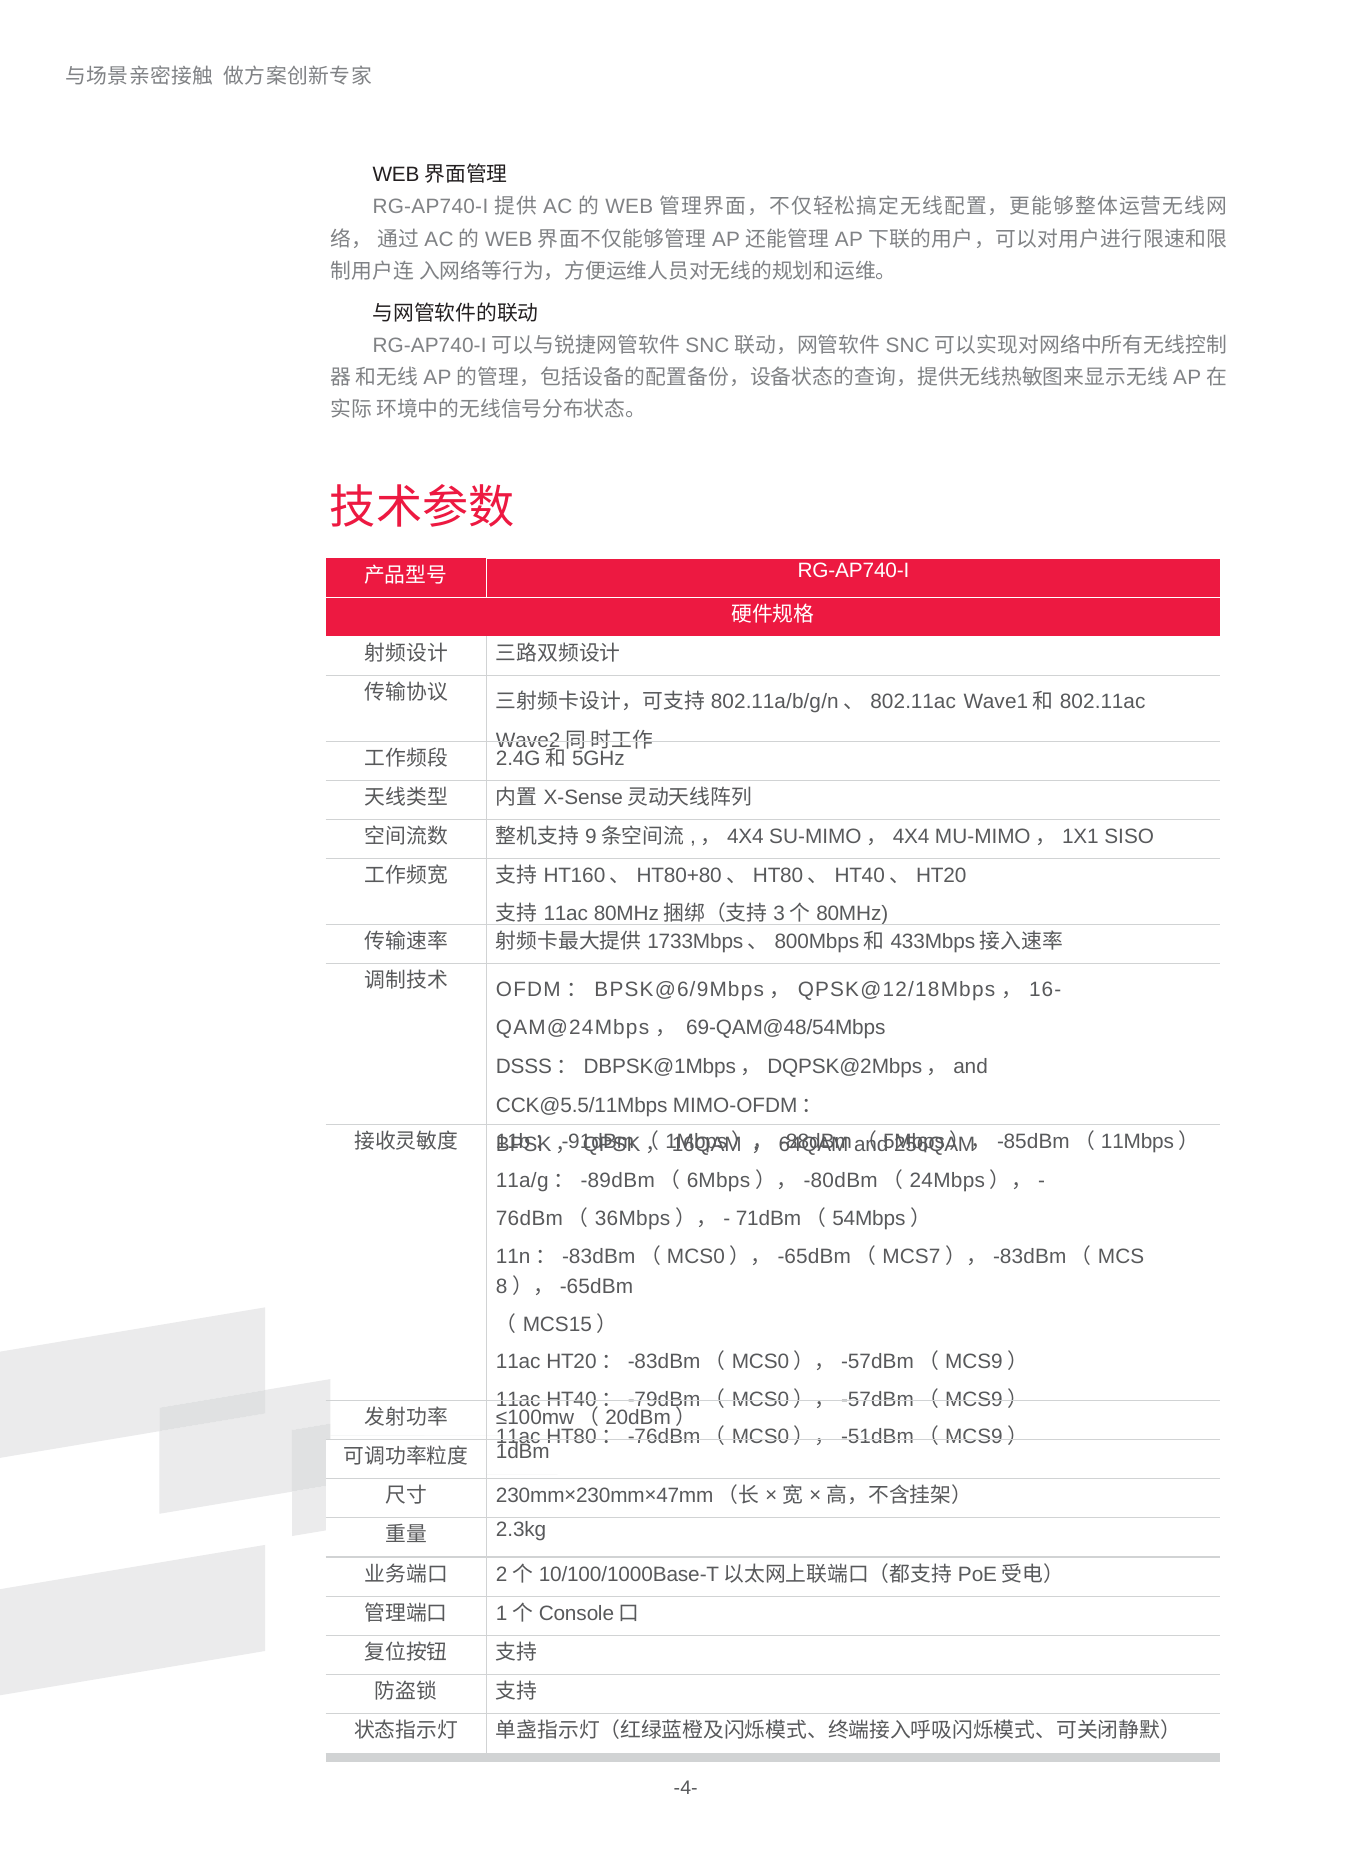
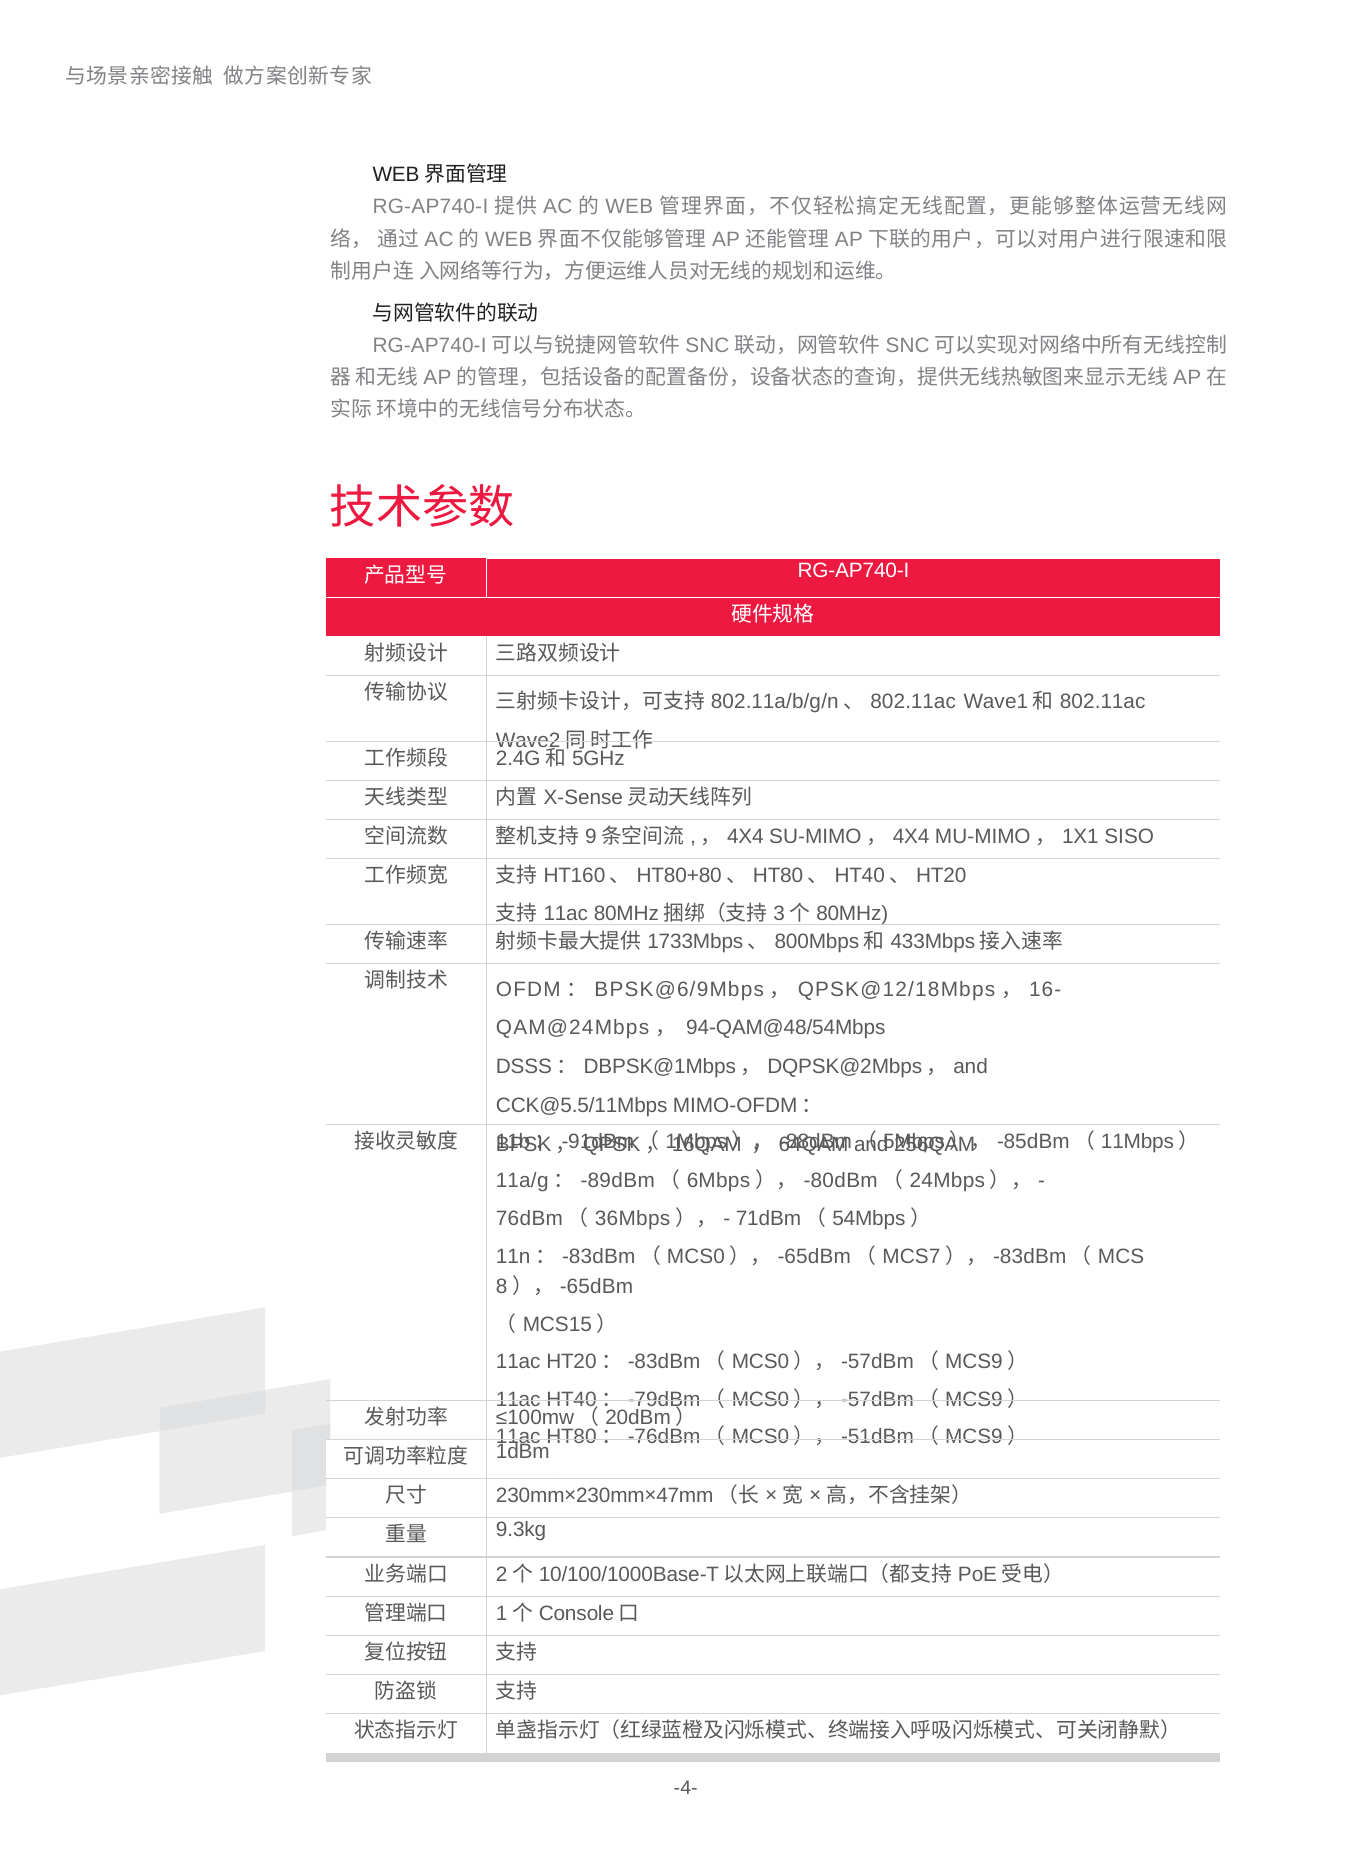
69-QAM@48/54Mbps: 69-QAM@48/54Mbps -> 94-QAM@48/54Mbps (786, 1028)
2.3kg: 2.3kg -> 9.3kg (521, 1530)
